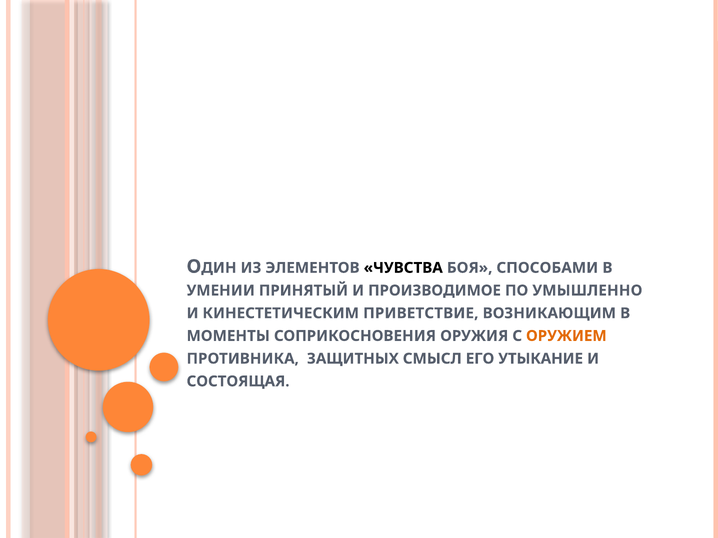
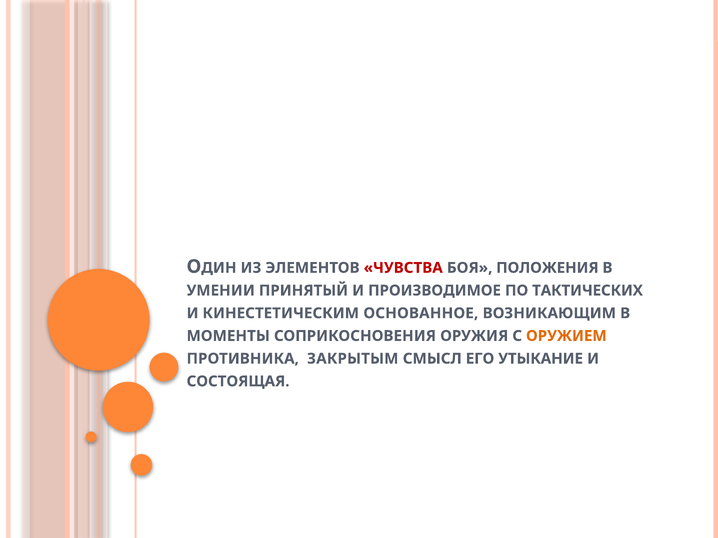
ЧУВСТВА colour: black -> red (403, 268)
СПОСОБАМИ: СПОСОБАМИ -> ПОЛОЖЕНИЯ (547, 268)
УМЫШЛЕННО: УМЫШЛЕННО -> ТАКТИЧЕСКИХ (588, 291)
ПРИВЕТСТВИЕ: ПРИВЕТСТВИЕ -> ОСНОВАННОЕ (421, 314)
ЗАЩИТНЫХ: ЗАЩИТНЫХ -> ЗАКРЫТЫМ (353, 359)
